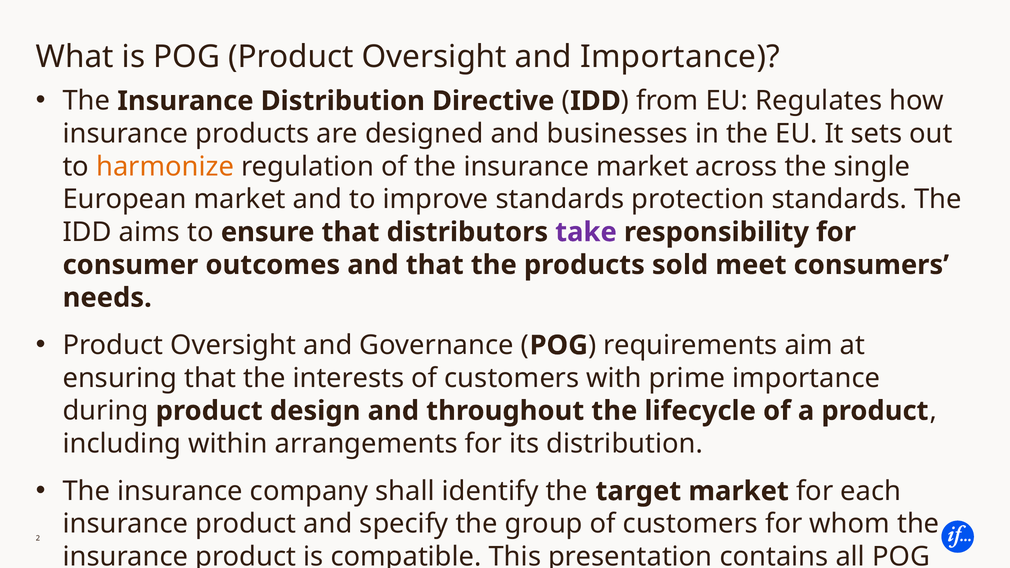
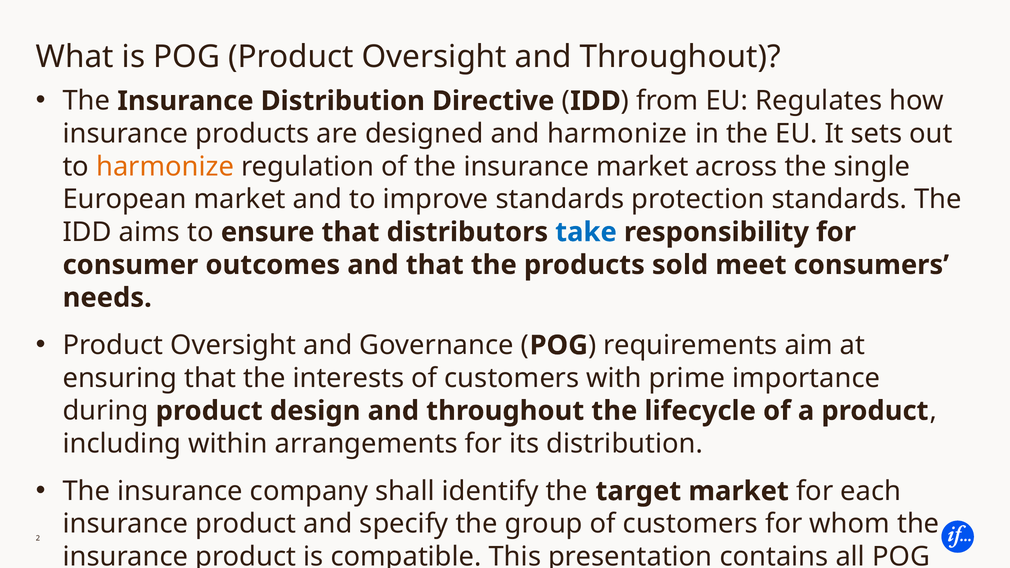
Oversight and Importance: Importance -> Throughout (680, 57)
and businesses: businesses -> harmonize (617, 134)
take colour: purple -> blue (586, 232)
